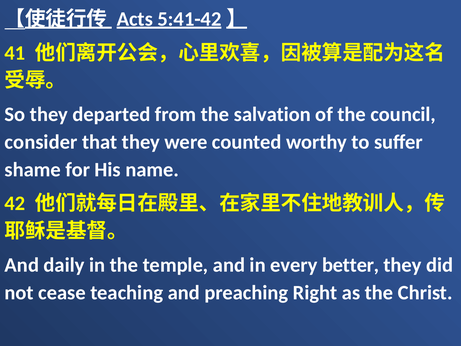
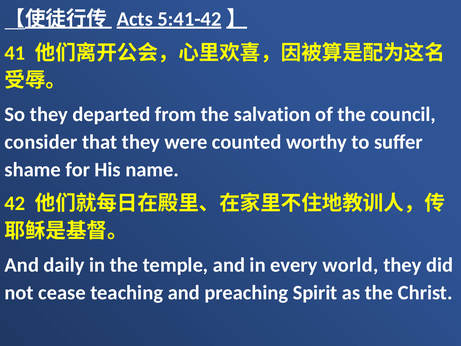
better: better -> world (350, 265)
Right: Right -> Spirit (315, 292)
